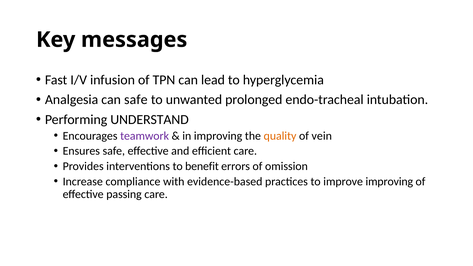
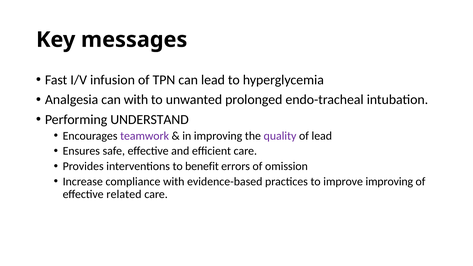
can safe: safe -> with (136, 100)
quality colour: orange -> purple (280, 136)
of vein: vein -> lead (322, 136)
passing: passing -> related (124, 194)
